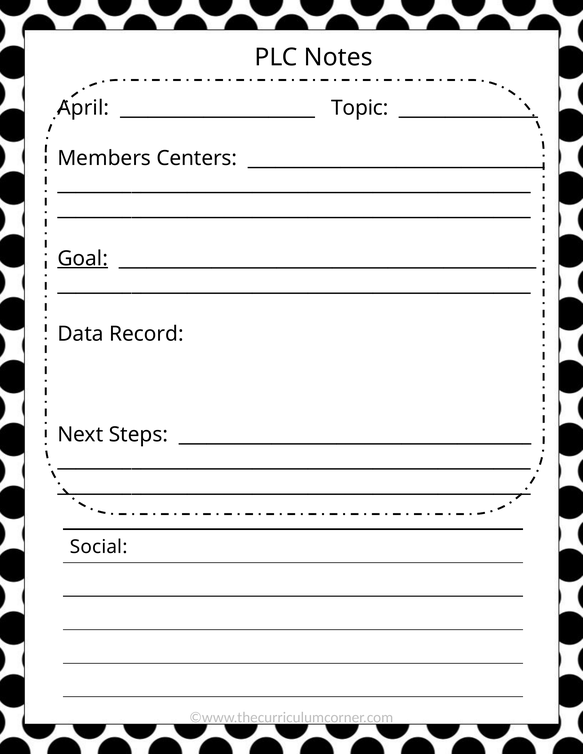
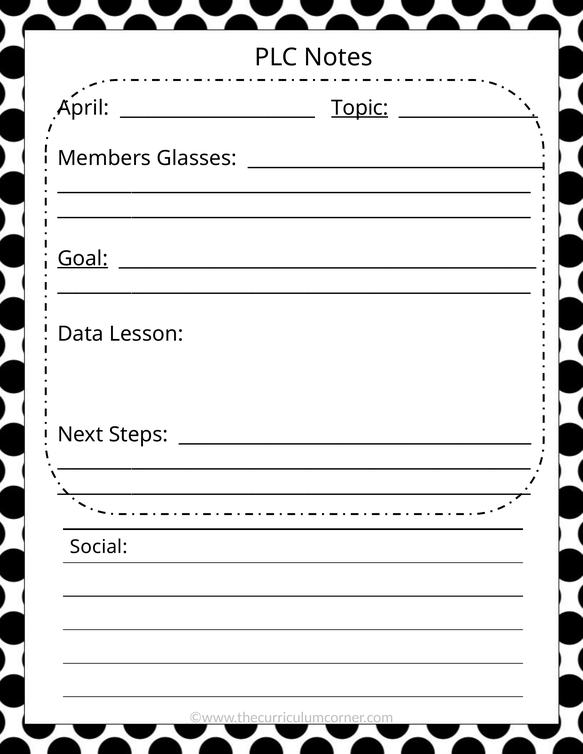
Topic underline: none -> present (360, 108)
Centers: Centers -> Glasses (197, 158)
Record: Record -> Lesson (146, 334)
